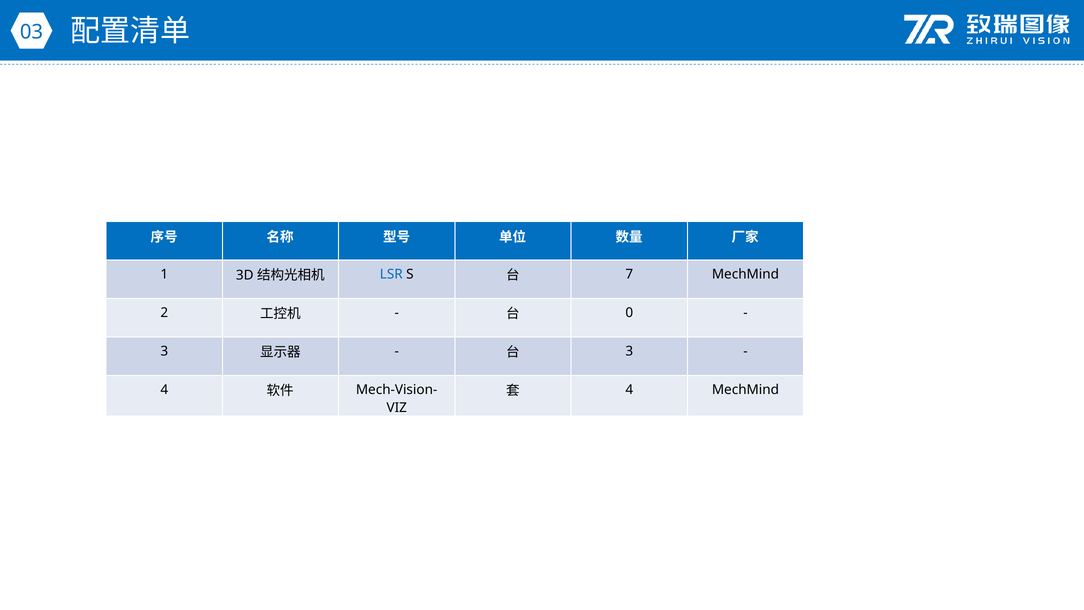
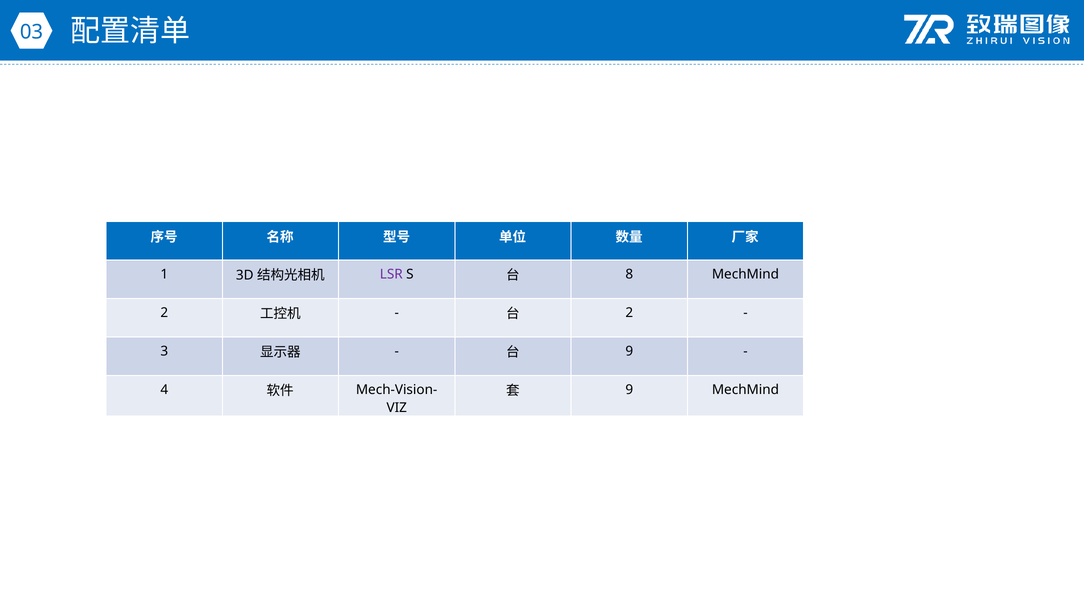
LSR colour: blue -> purple (391, 274)
7: 7 -> 8 (629, 274)
0: 0 -> 2 (629, 313)
3: 3 -> 9 (629, 351)
4: 4 -> 9 (629, 389)
